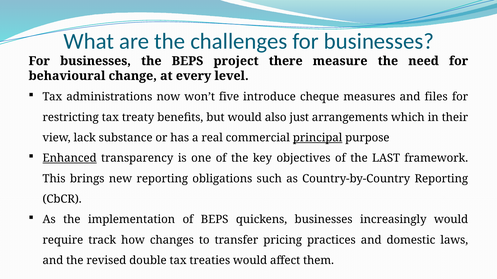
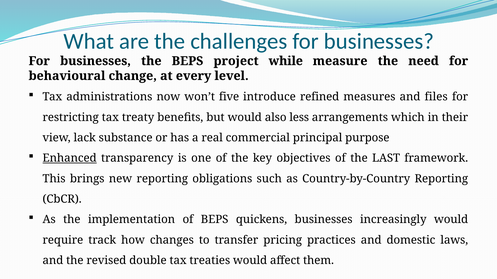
there: there -> while (286, 61)
cheque: cheque -> refined (320, 97)
just: just -> less (299, 118)
principal underline: present -> none (318, 138)
